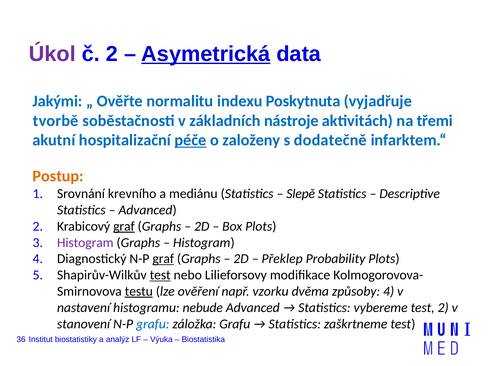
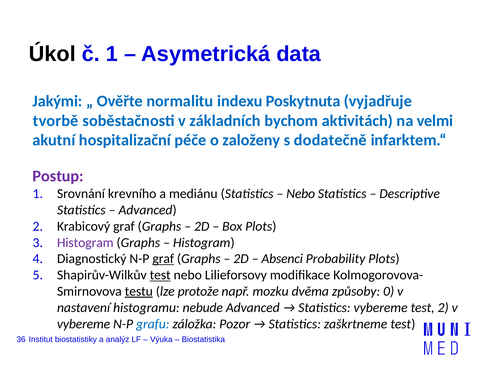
Úkol colour: purple -> black (52, 54)
č 2: 2 -> 1 (112, 54)
Asymetrická underline: present -> none (206, 54)
nástroje: nástroje -> bychom (291, 121)
třemi: třemi -> velmi (435, 121)
péče underline: present -> none (191, 140)
Postup colour: orange -> purple (58, 176)
Slepě: Slepě -> Nebo (301, 194)
graf underline: present -> none (124, 226)
Překlep: Překlep -> Absenci (282, 259)
ověření: ověření -> protože (198, 291)
vzorku: vzorku -> mozku (271, 291)
způsoby 4: 4 -> 0 (389, 291)
stanovení: stanovení -> vybereme (84, 324)
záložka Grafu: Grafu -> Pozor (235, 324)
